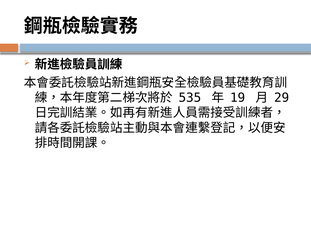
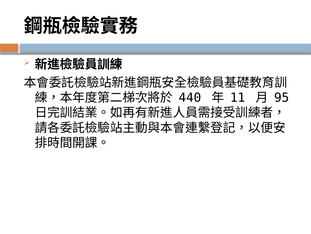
535: 535 -> 440 (190, 97)
19: 19 -> 11 (238, 97)
29: 29 -> 95 (282, 97)
